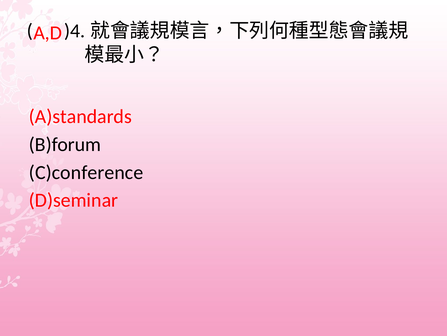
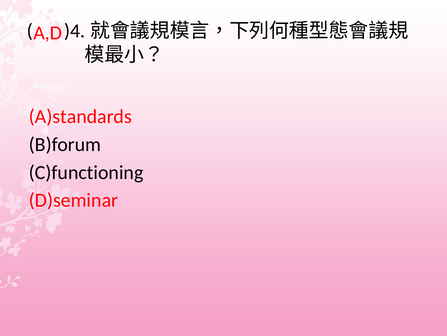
C)conference: C)conference -> C)functioning (86, 172)
